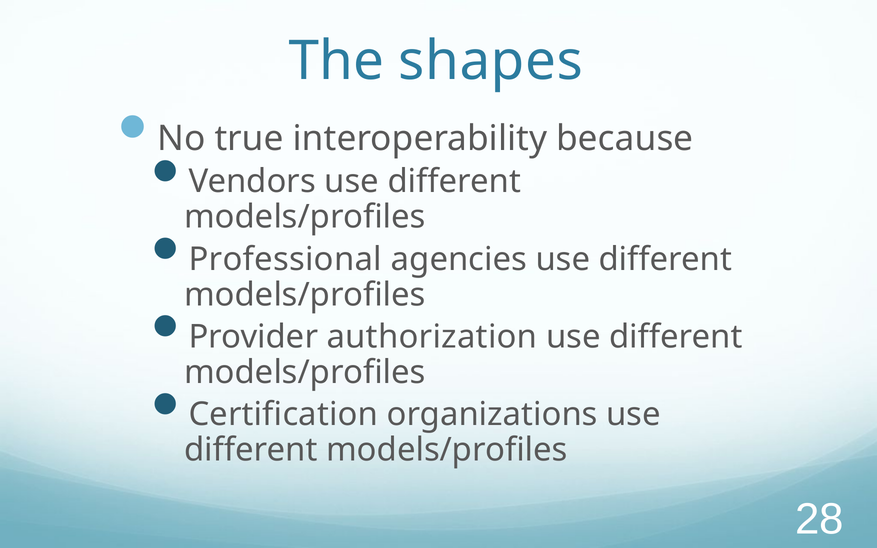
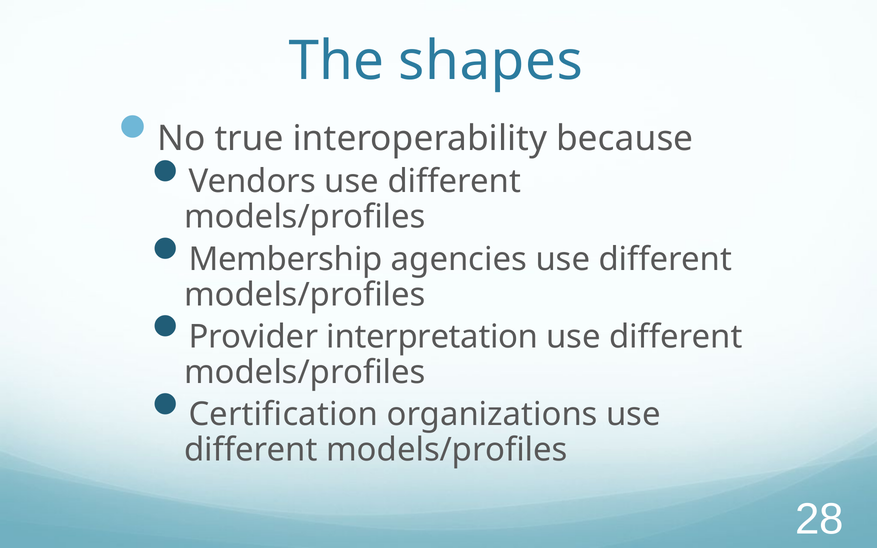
Professional: Professional -> Membership (286, 259)
authorization: authorization -> interpretation (432, 337)
